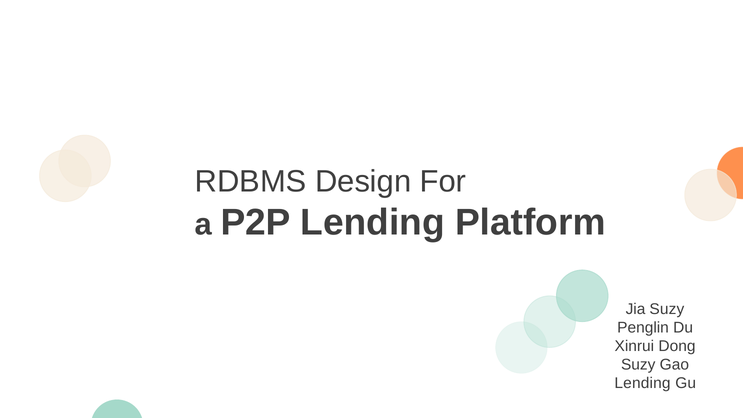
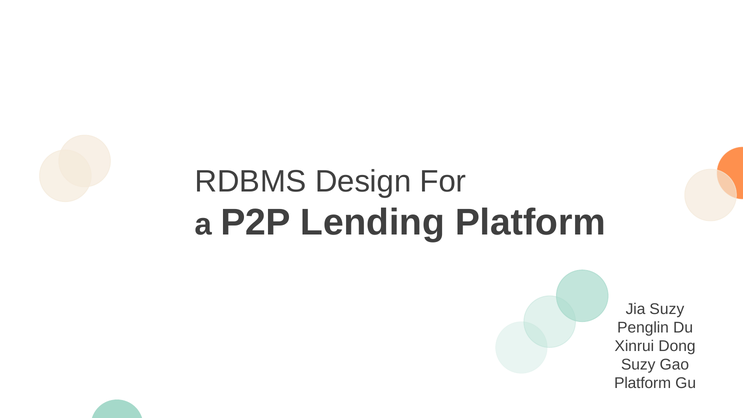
Lending: Lending -> Platform (643, 383)
